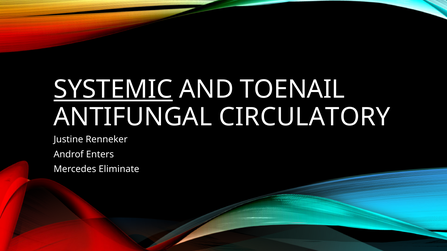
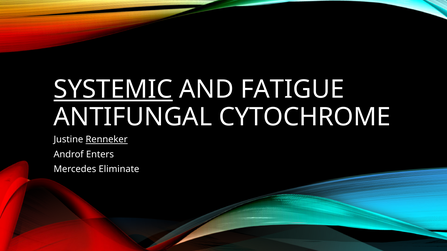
TOENAIL: TOENAIL -> FATIGUE (292, 90)
CIRCULATORY: CIRCULATORY -> CYTOCHROME (305, 117)
Renneker underline: none -> present (107, 140)
